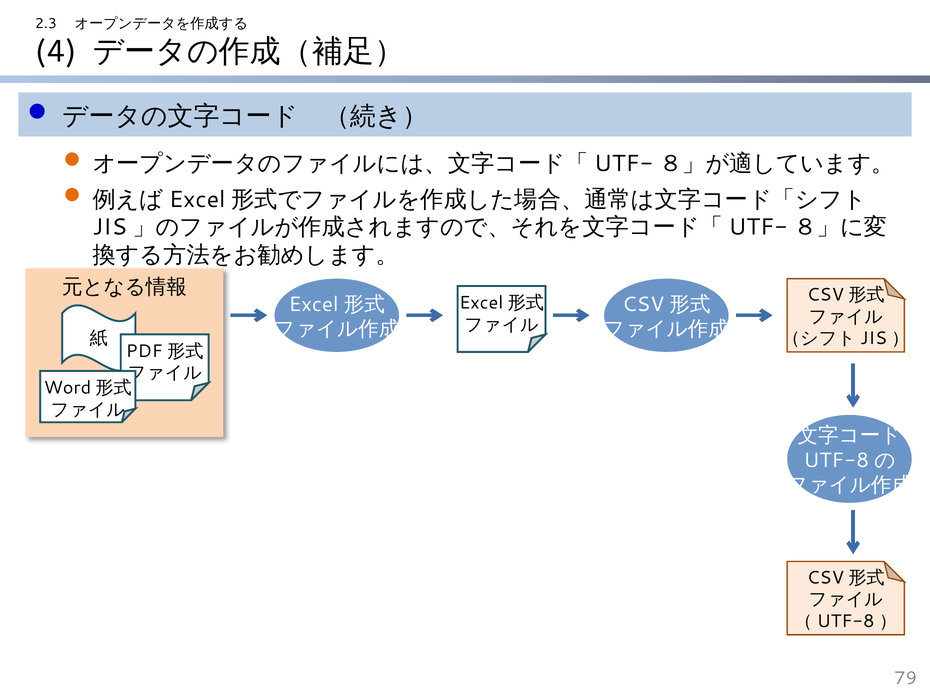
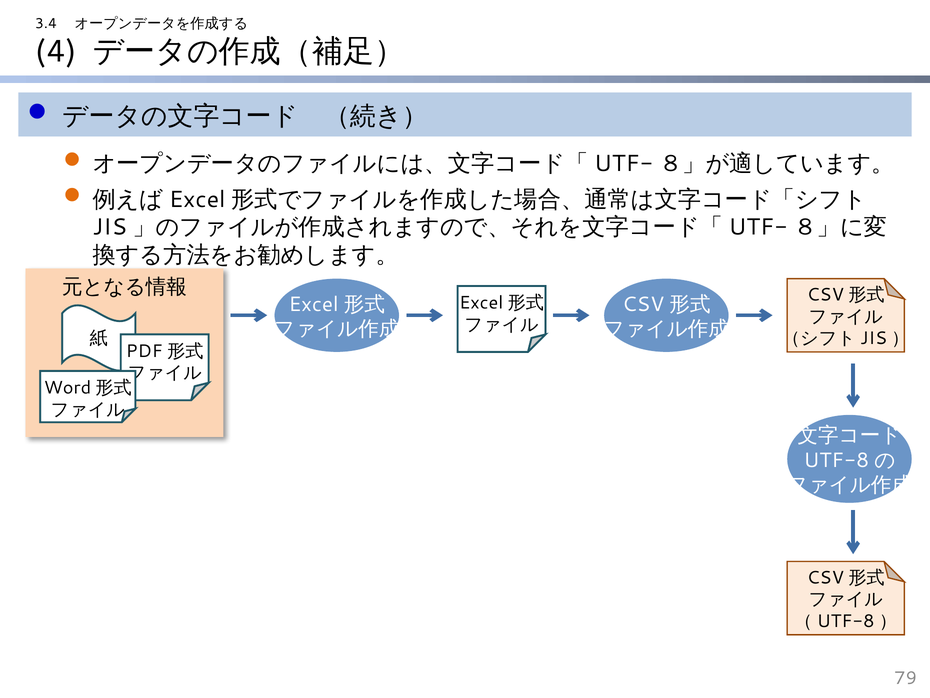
2.3: 2.3 -> 3.4 (46, 24)
